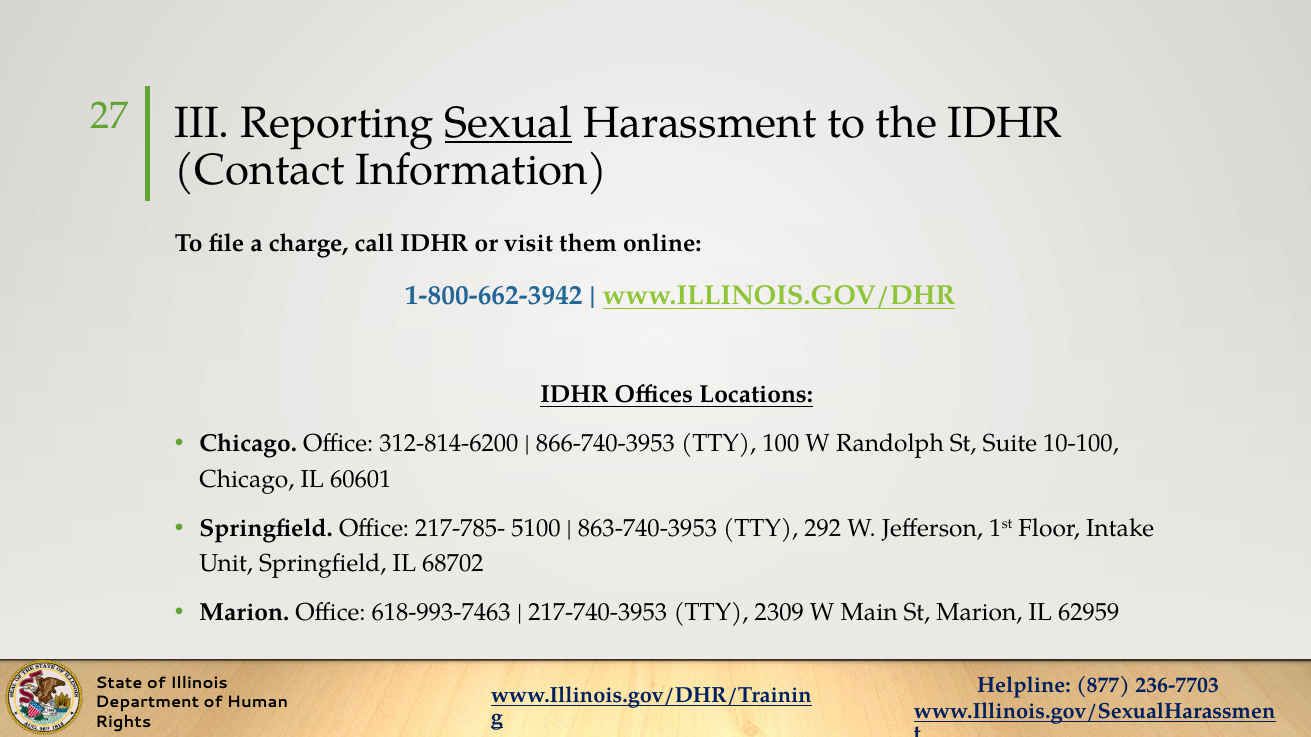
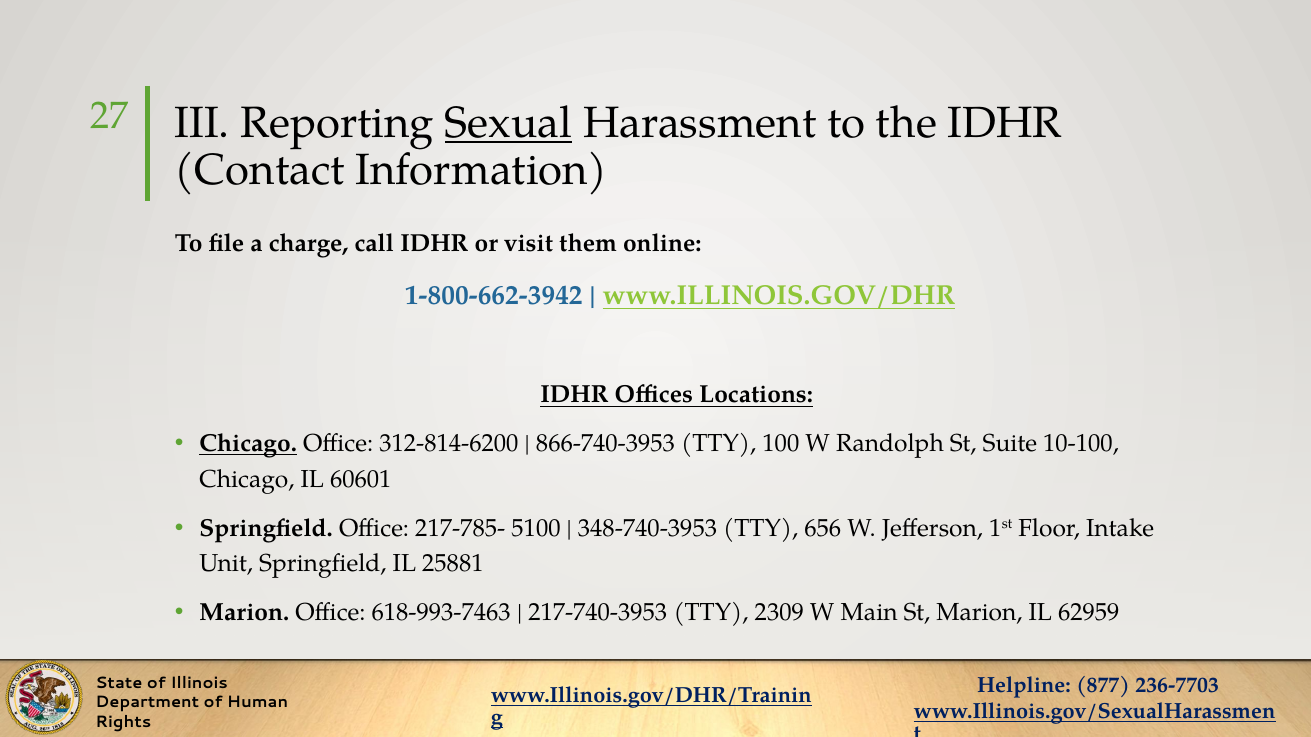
Chicago underline: none -> present (248, 444)
863-740-3953: 863-740-3953 -> 348-740-3953 (647, 529)
292: 292 -> 656 (823, 529)
68702: 68702 -> 25881 (453, 564)
